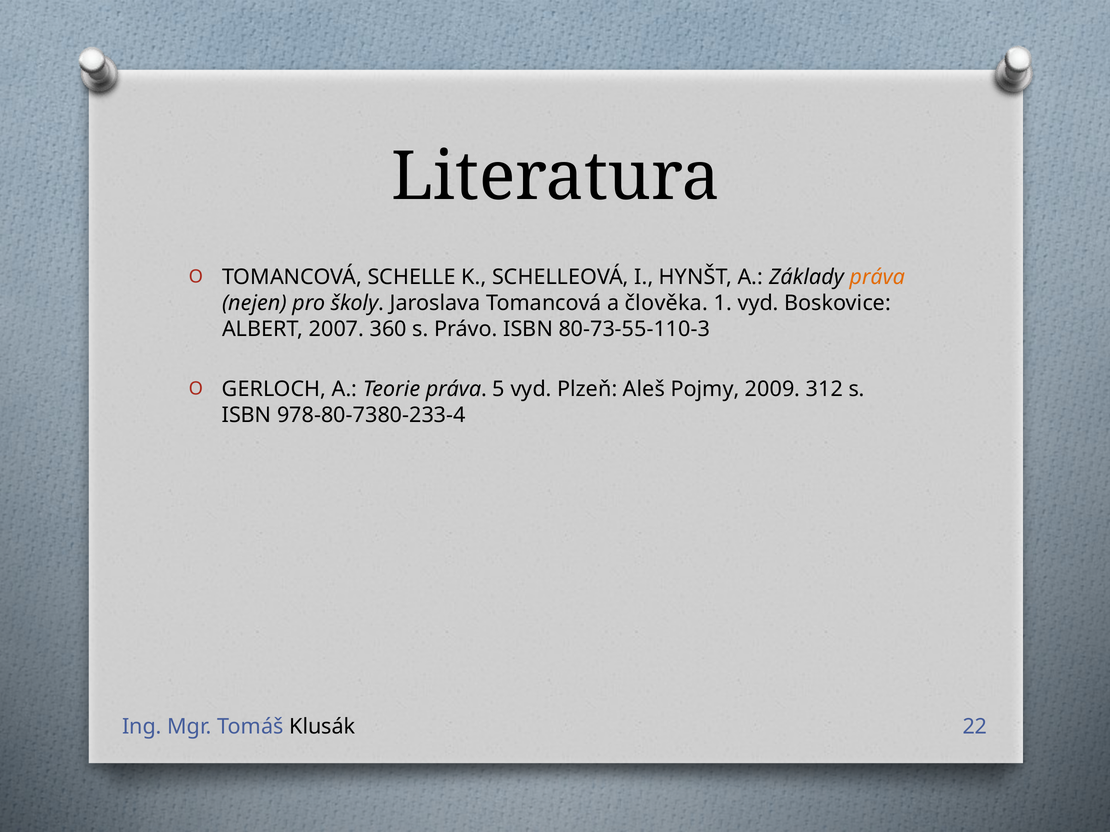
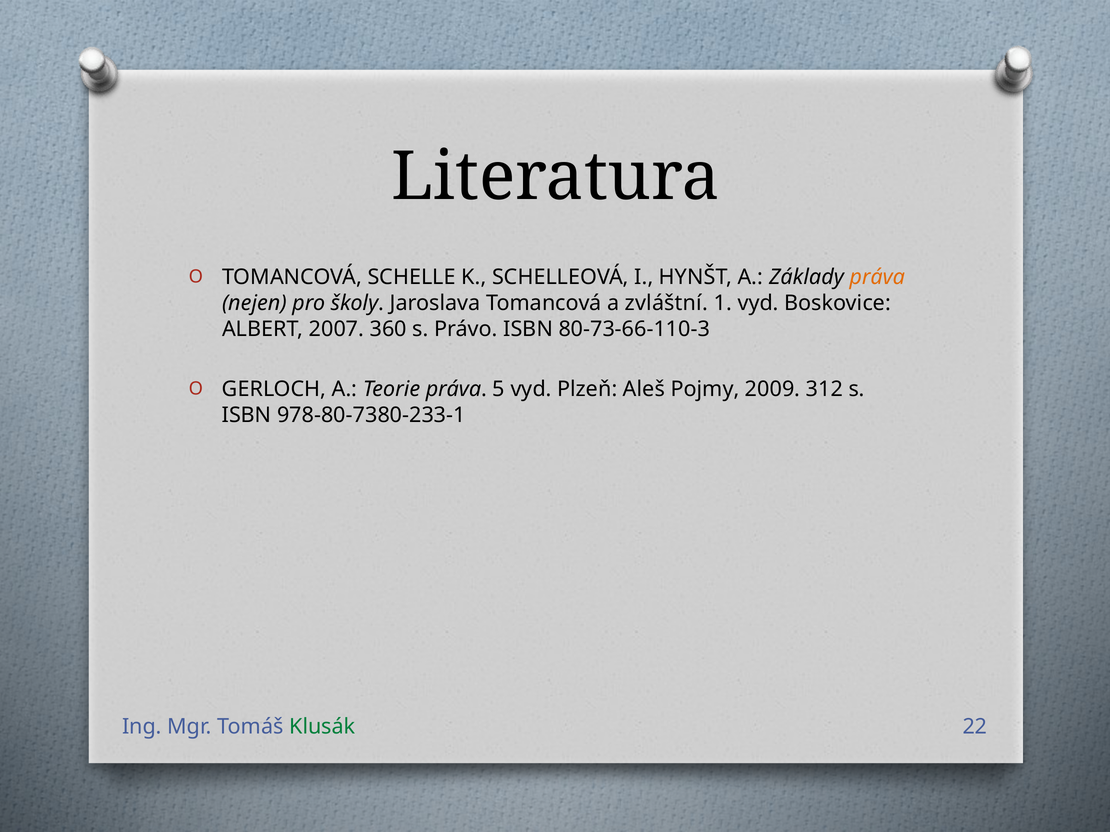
člověka: člověka -> zvláštní (666, 303)
80-73-55-110-3: 80-73-55-110-3 -> 80-73-66-110-3 (634, 329)
978-80-7380-233-4: 978-80-7380-233-4 -> 978-80-7380-233-1 (371, 416)
Klusák colour: black -> green (322, 727)
